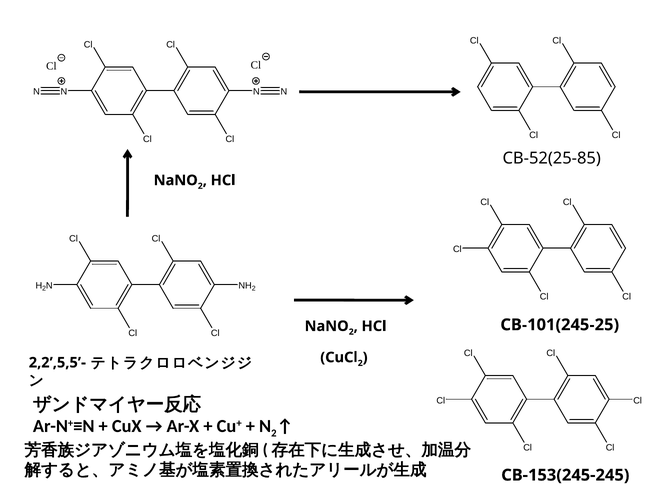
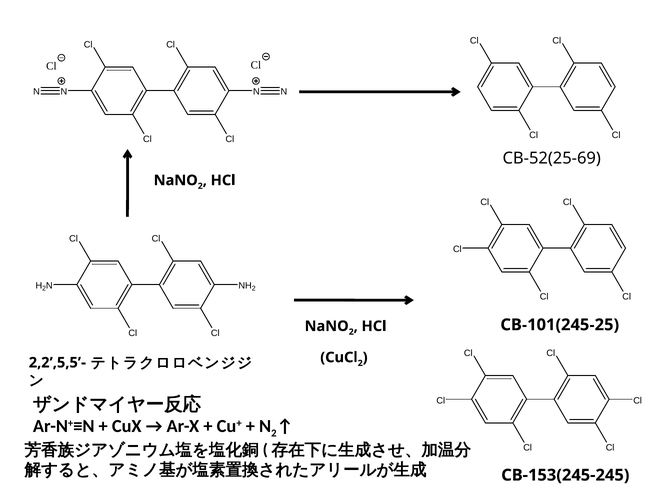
CB-52(25-85: CB-52(25-85 -> CB-52(25-69 (552, 158)
